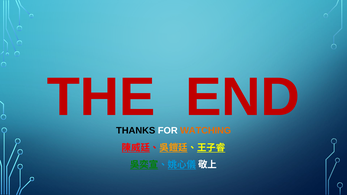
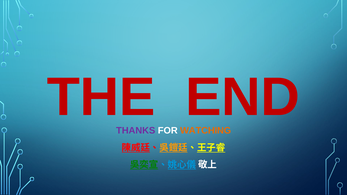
THANKS colour: black -> purple (136, 131)
